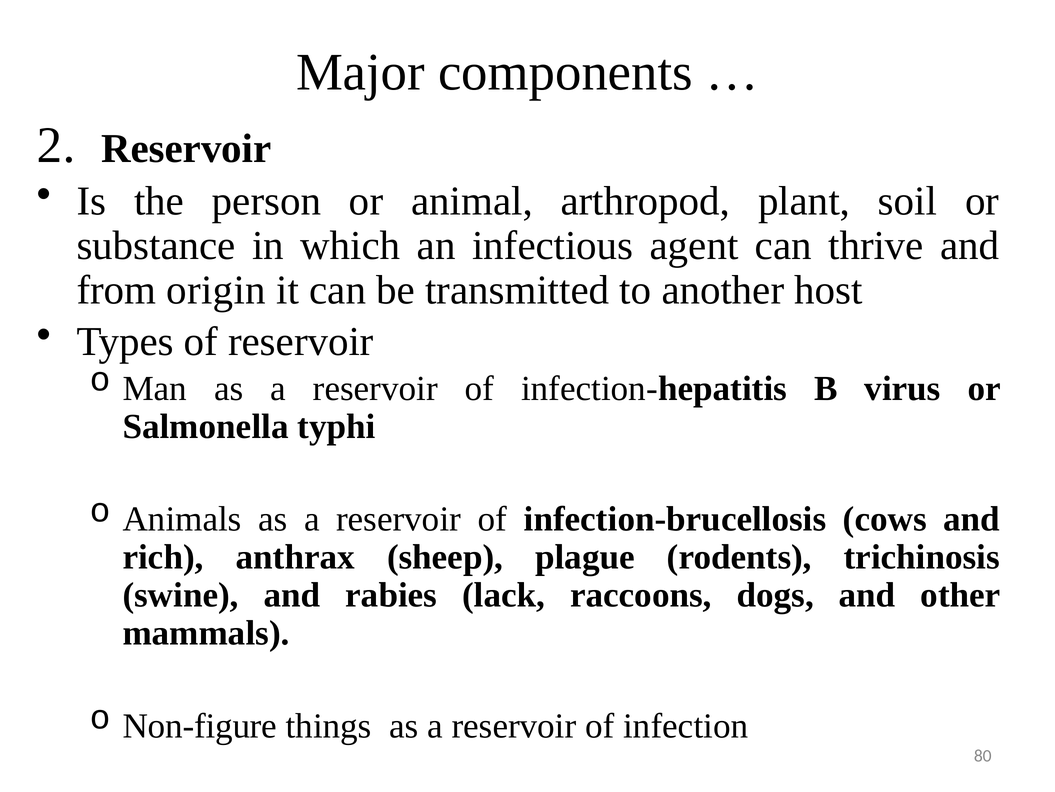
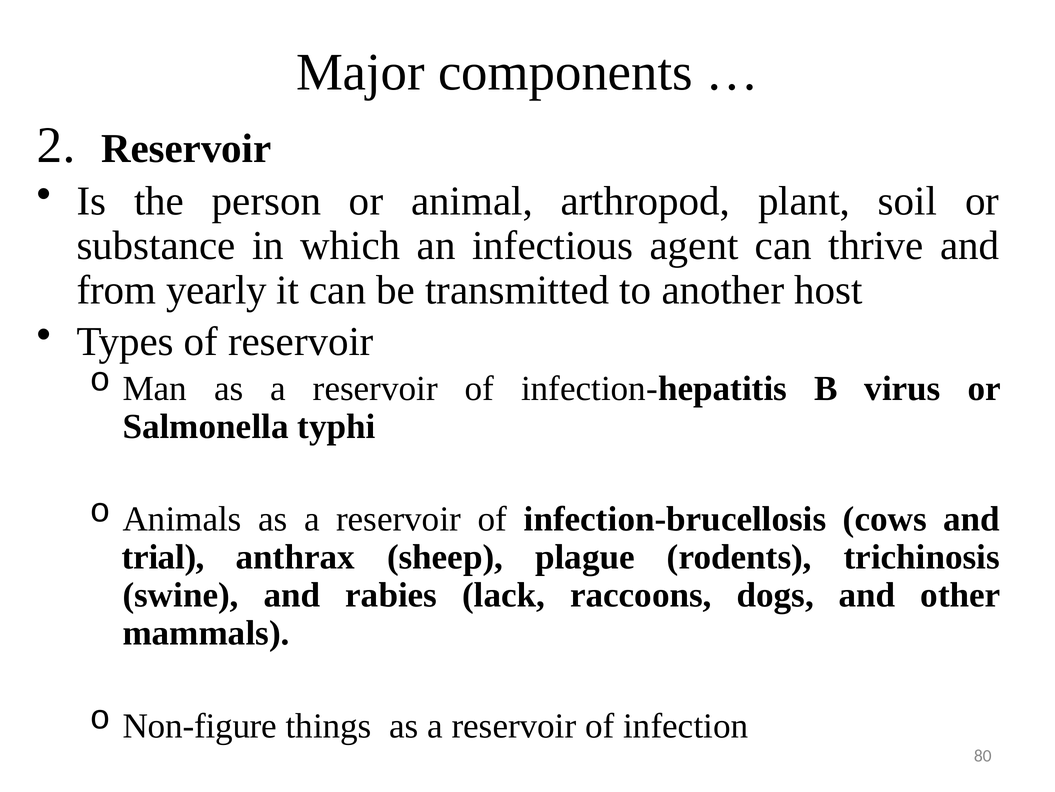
origin: origin -> yearly (216, 290)
rich: rich -> trial (163, 557)
